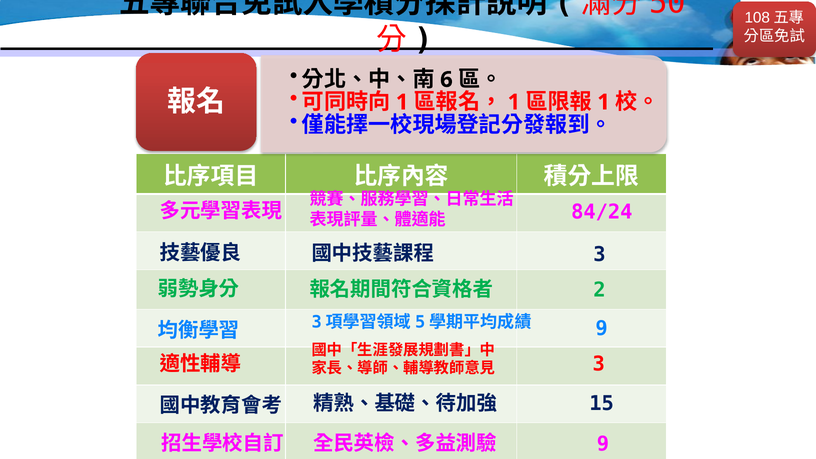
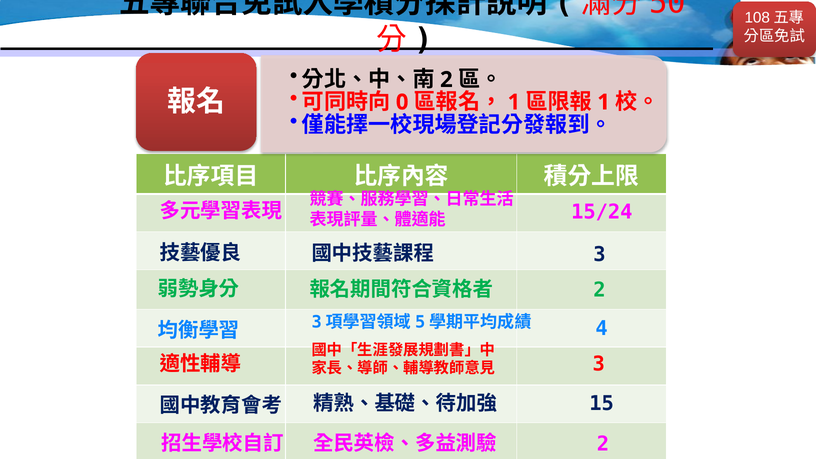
6: 6 -> 2 (446, 80)
1: 1 -> 0 (402, 102)
84/24: 84/24 -> 15/24 (602, 212)
9: 9 -> 4 (602, 329)
9: 9 -> 2 (603, 444)
